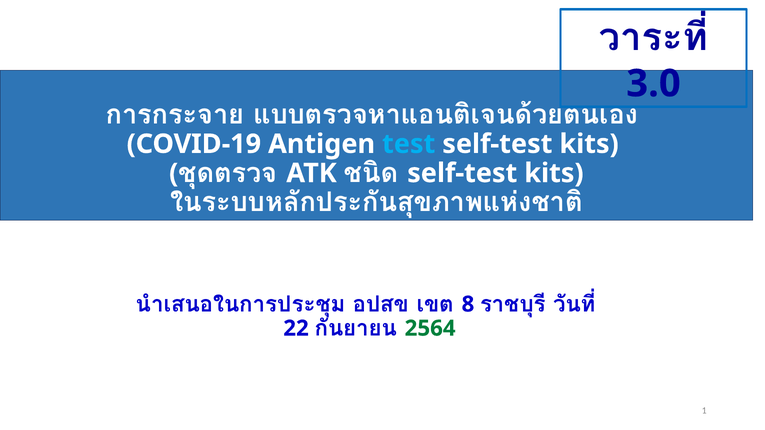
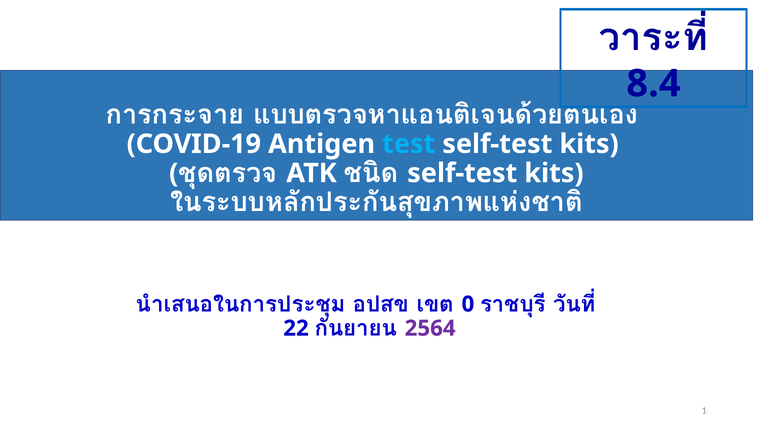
3.0: 3.0 -> 8.4 (653, 84)
8: 8 -> 0 (468, 304)
2564 colour: green -> purple (430, 329)
